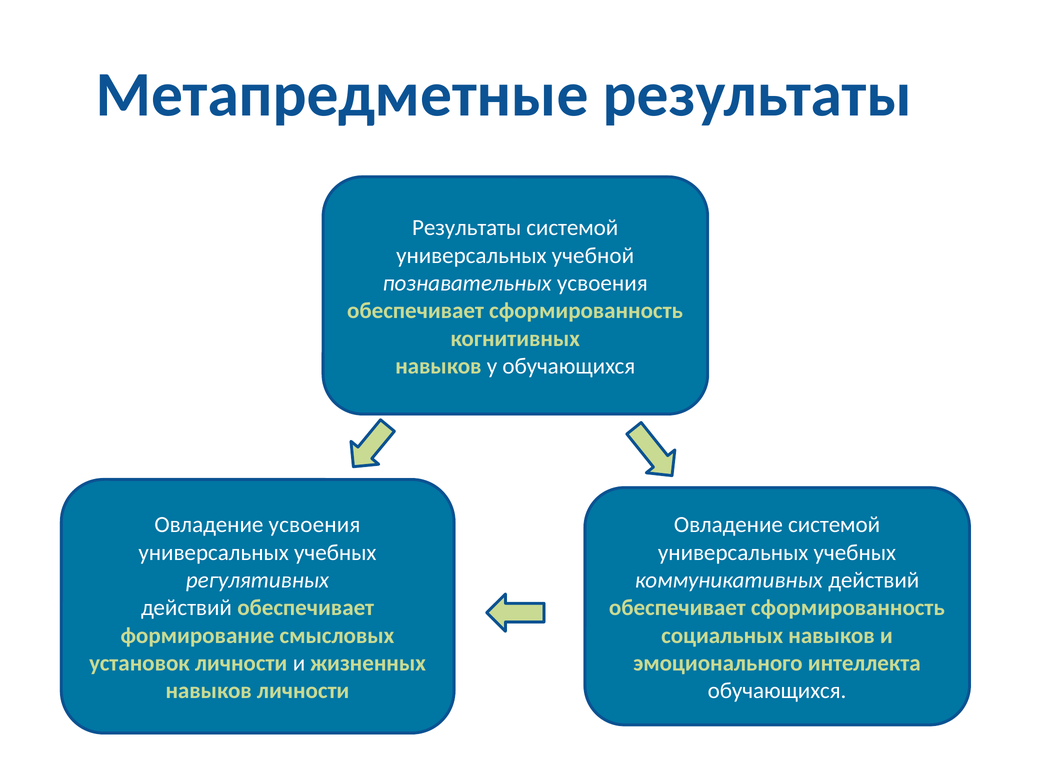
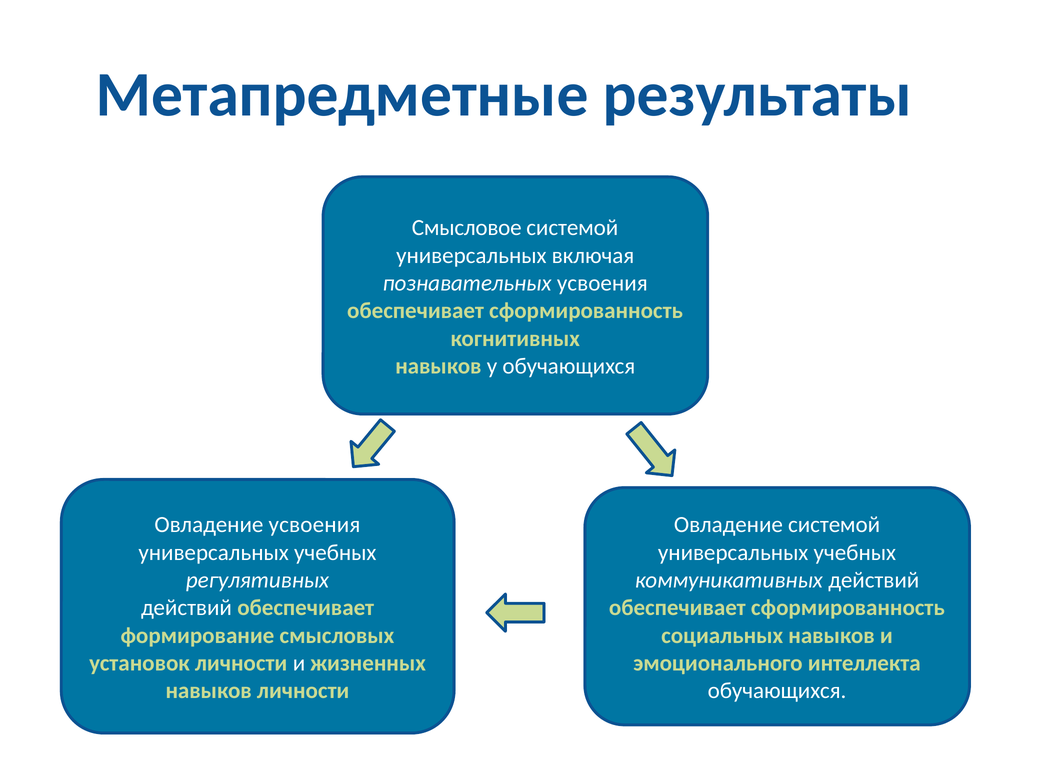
Результаты: Результаты -> Смысловое (467, 228)
учебной: учебной -> включая (593, 256)
